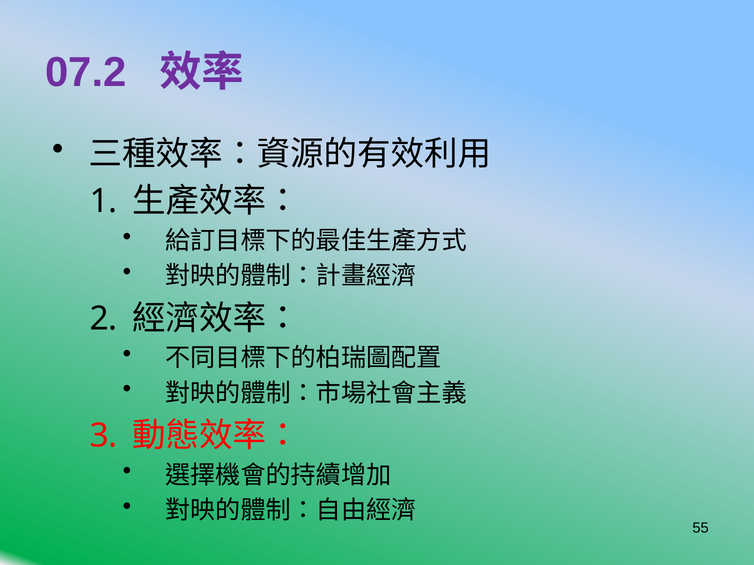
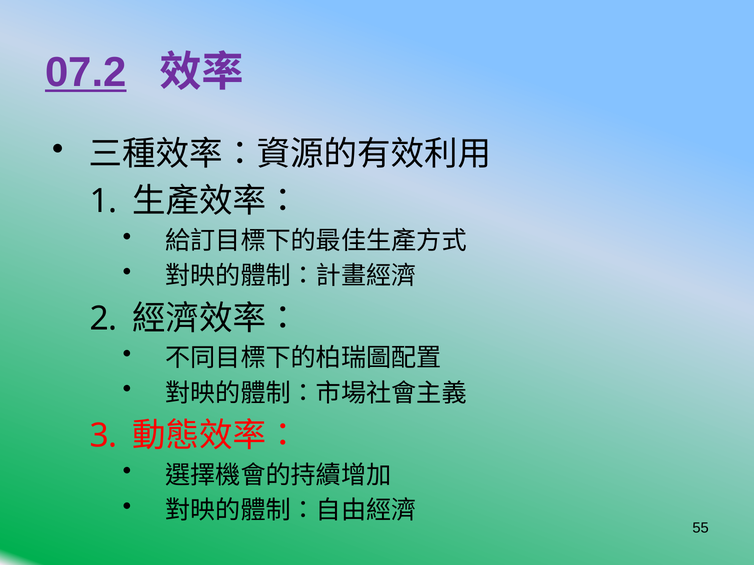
07.2 underline: none -> present (86, 73)
